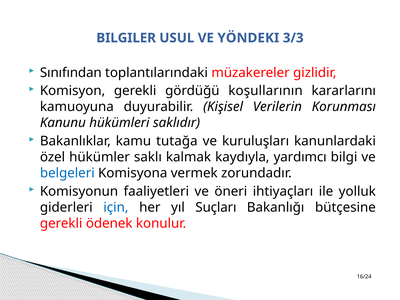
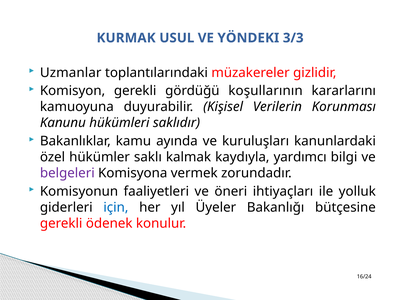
BILGILER: BILGILER -> KURMAK (126, 38)
Sınıfından: Sınıfından -> Uzmanlar (71, 73)
tutağa: tutağa -> ayında (177, 141)
belgeleri colour: blue -> purple (67, 173)
Suçları: Suçları -> Üyeler (216, 207)
